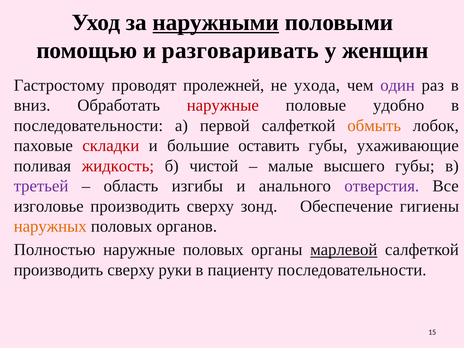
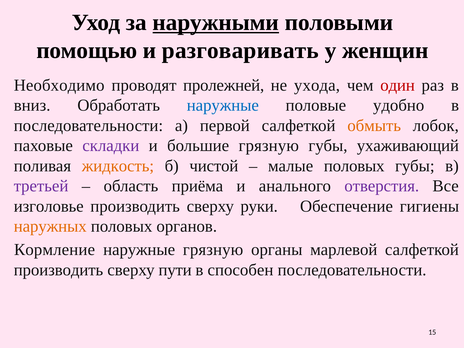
Гастростому: Гастростому -> Необходимо (59, 85)
один colour: purple -> red (398, 85)
наружные colour: red -> blue (223, 105)
складки colour: red -> purple (111, 146)
большие оставить: оставить -> грязную (269, 146)
ухаживающие: ухаживающие -> ухаживающий (408, 146)
жидкость colour: red -> orange (118, 166)
малые высшего: высшего -> половых (354, 166)
изгибы: изгибы -> приёма (197, 186)
зонд: зонд -> руки (259, 206)
Полностью: Полностью -> Кормление (55, 250)
наружные половых: половых -> грязную (213, 250)
марлевой underline: present -> none (344, 250)
руки: руки -> пути (175, 270)
пациенту: пациенту -> способен (240, 270)
